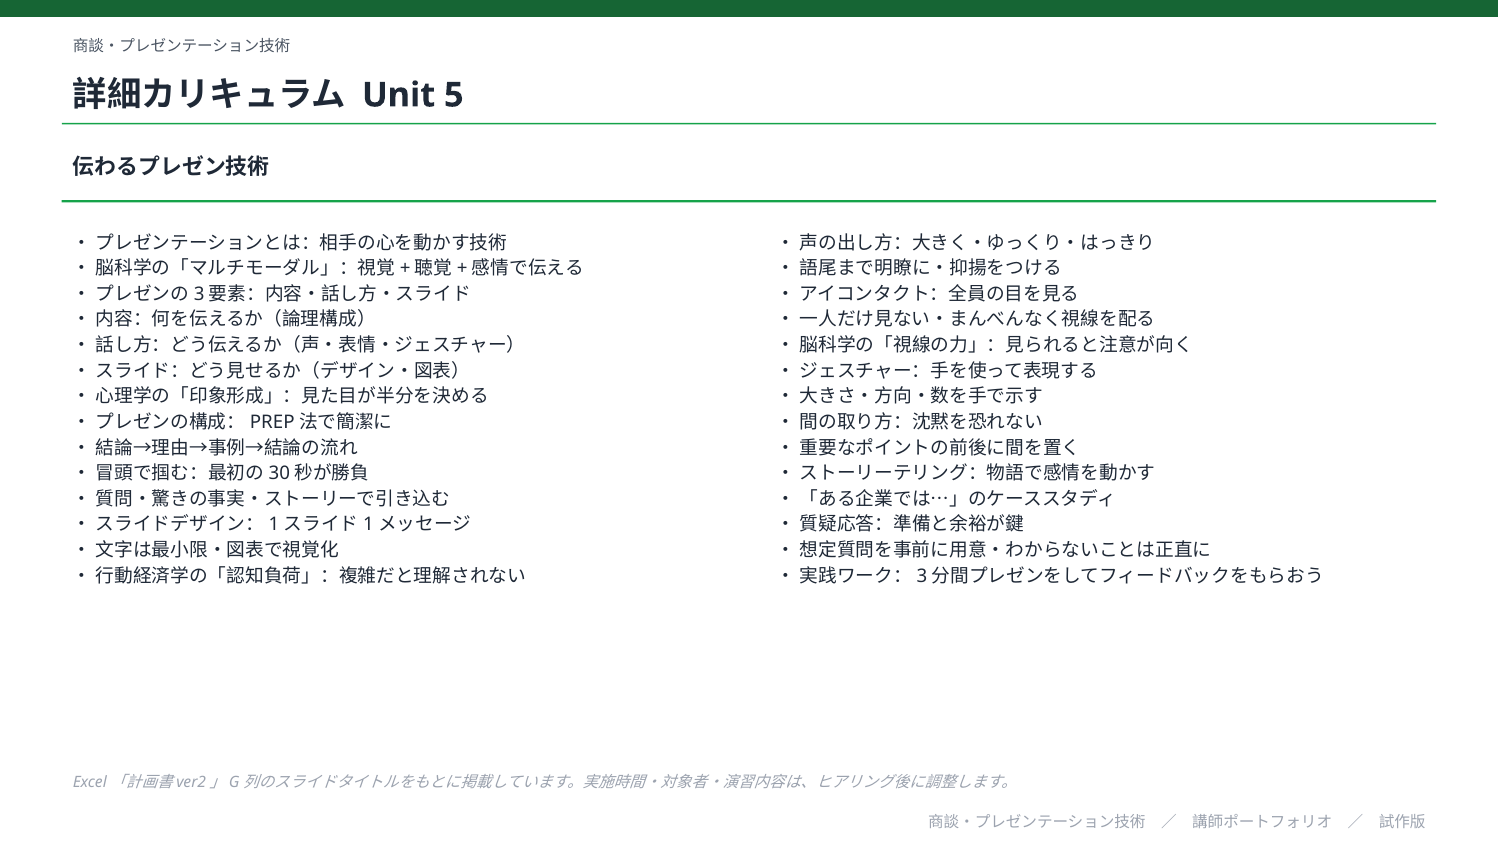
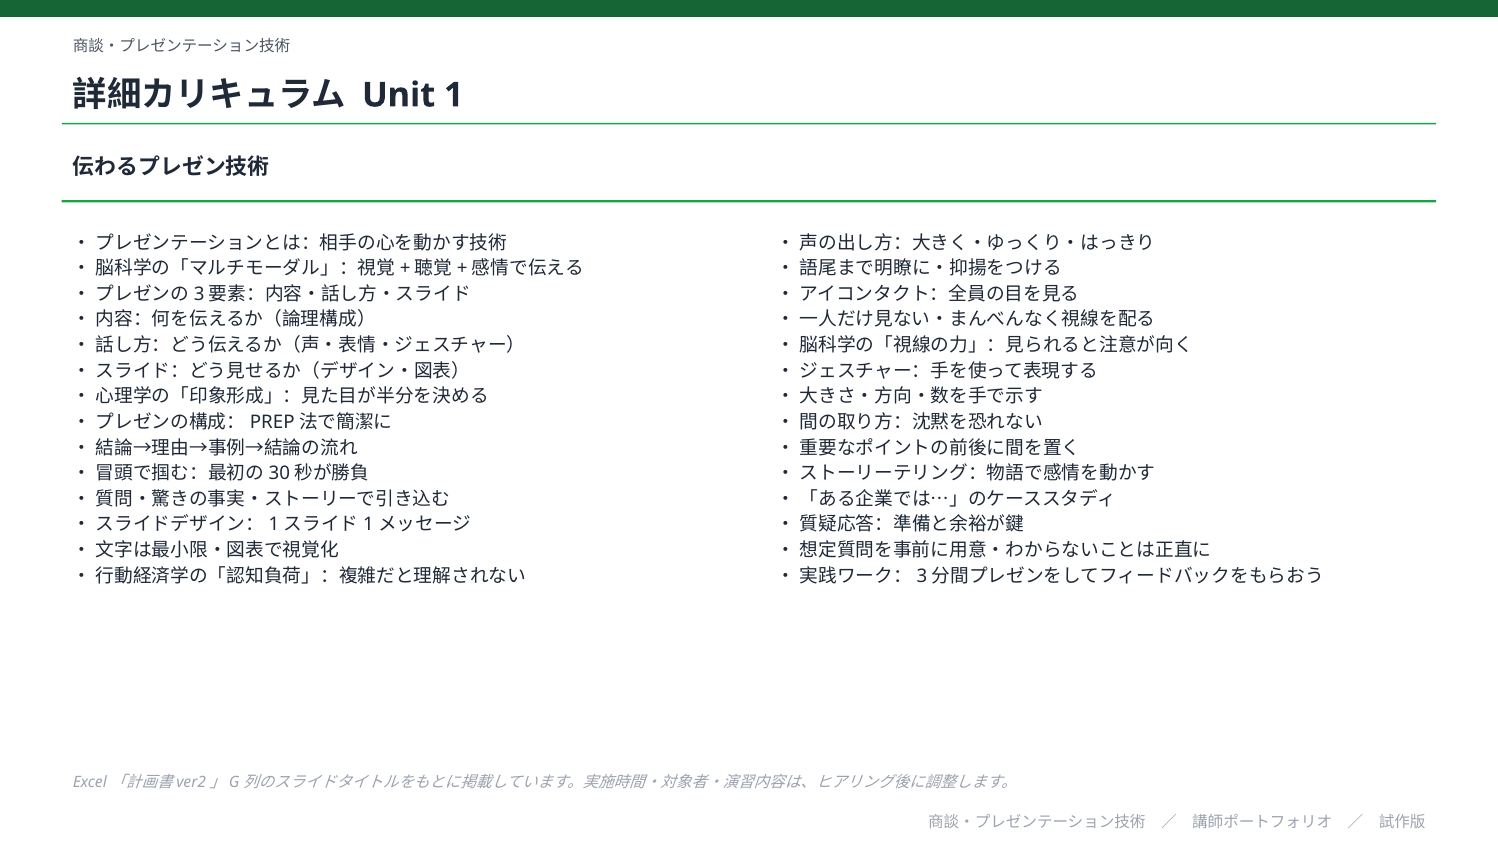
5: 5 -> 1 (454, 95)
